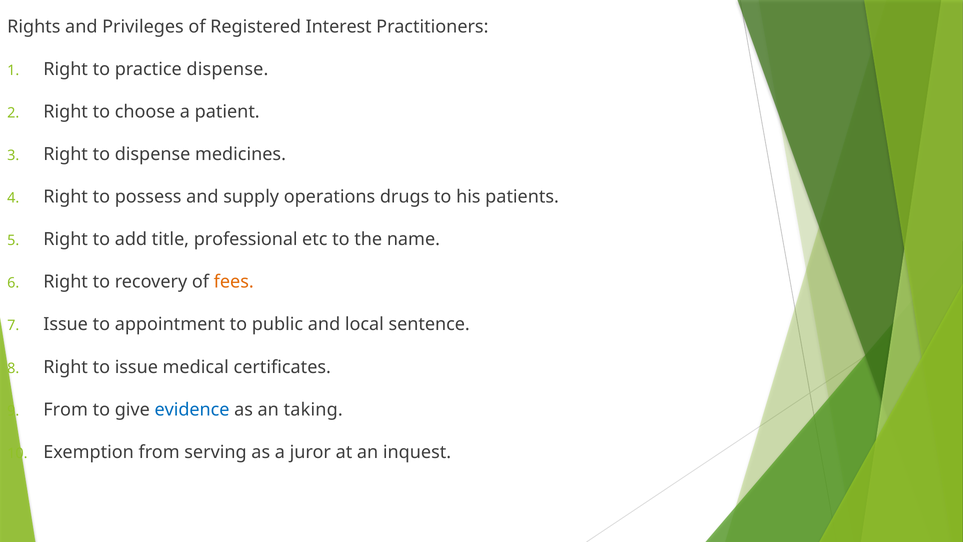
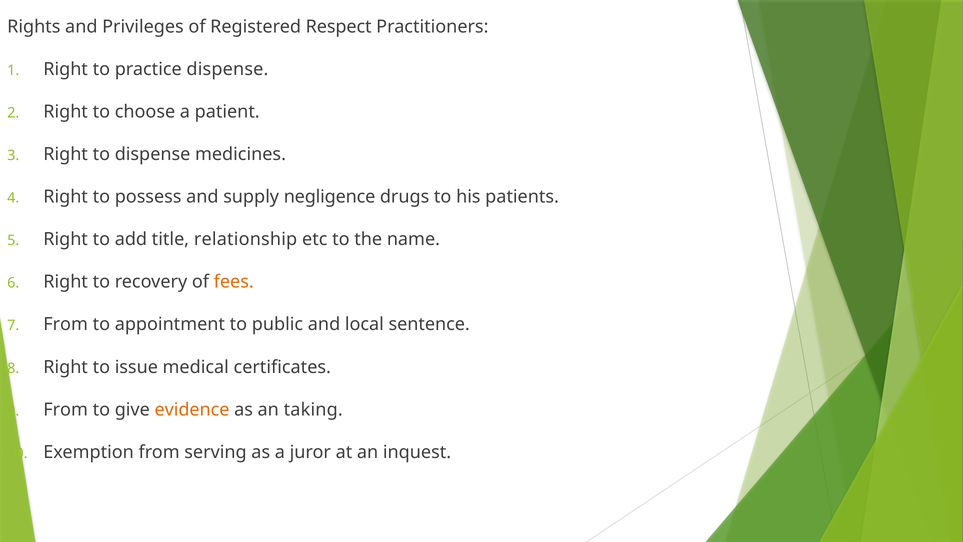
Interest: Interest -> Respect (339, 27)
operations: operations -> negligence (330, 197)
professional: professional -> relationship (246, 239)
Issue: Issue -> From (66, 324)
evidence colour: blue -> orange (192, 409)
